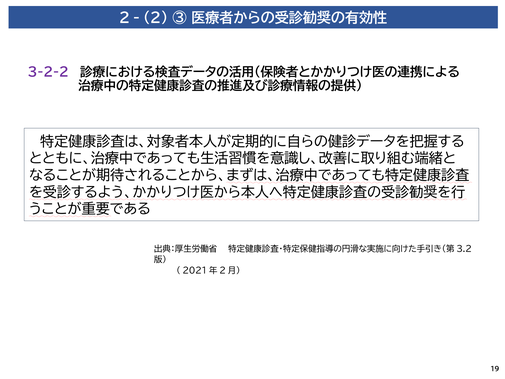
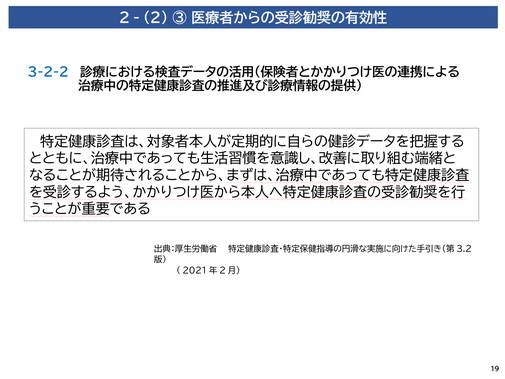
3-2-2 colour: purple -> blue (48, 72)
